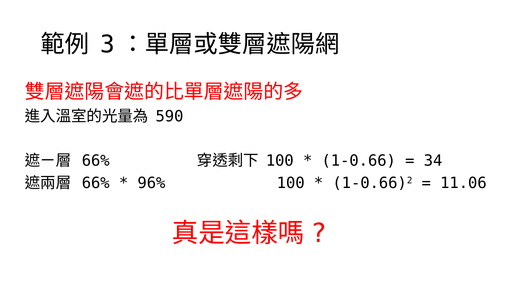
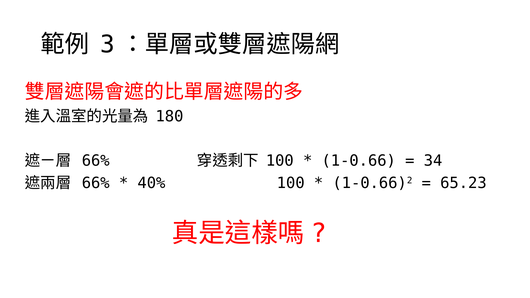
590: 590 -> 180 (169, 117)
96%: 96% -> 40% (151, 183)
11.06: 11.06 -> 65.23 (463, 183)
